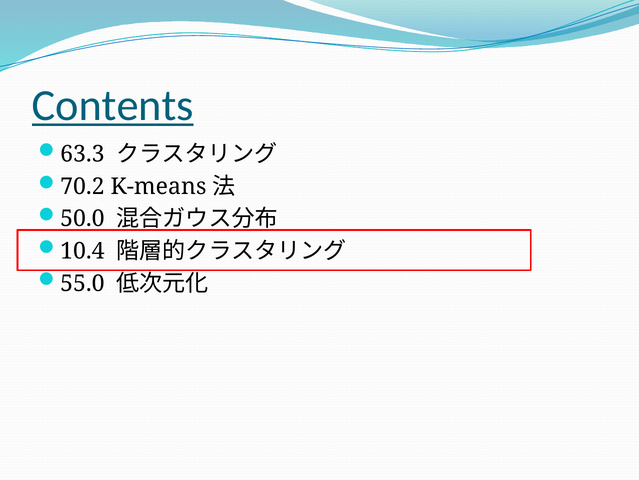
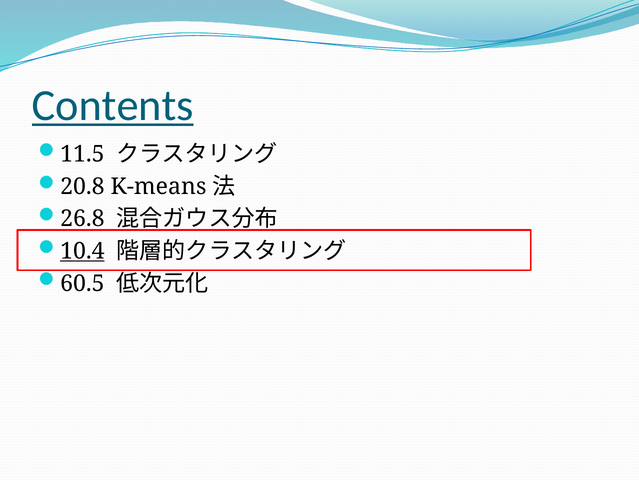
63.3: 63.3 -> 11.5 (82, 154)
70.2: 70.2 -> 20.8 (82, 186)
50.0: 50.0 -> 26.8 (82, 218)
10.4 underline: none -> present (82, 251)
55.0: 55.0 -> 60.5 (82, 283)
